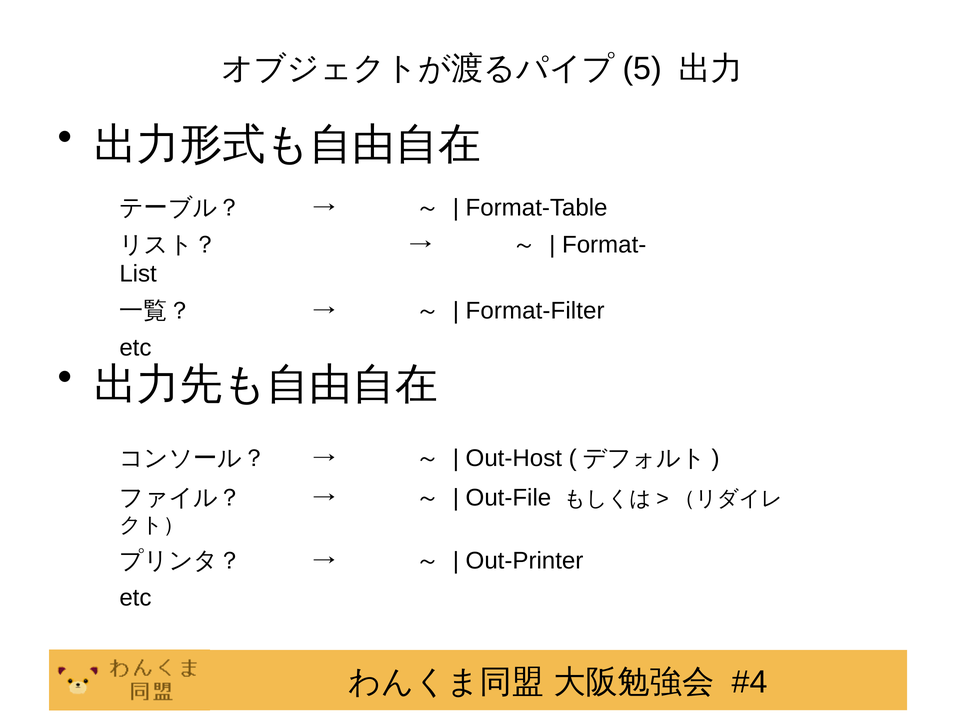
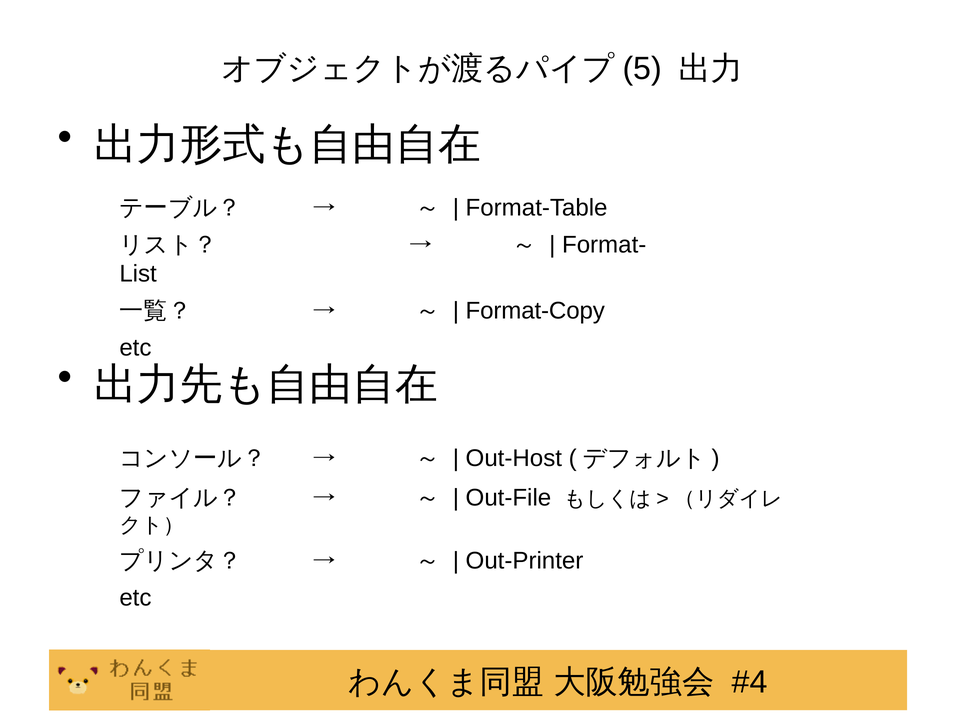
Format-Filter: Format-Filter -> Format-Copy (535, 311)
